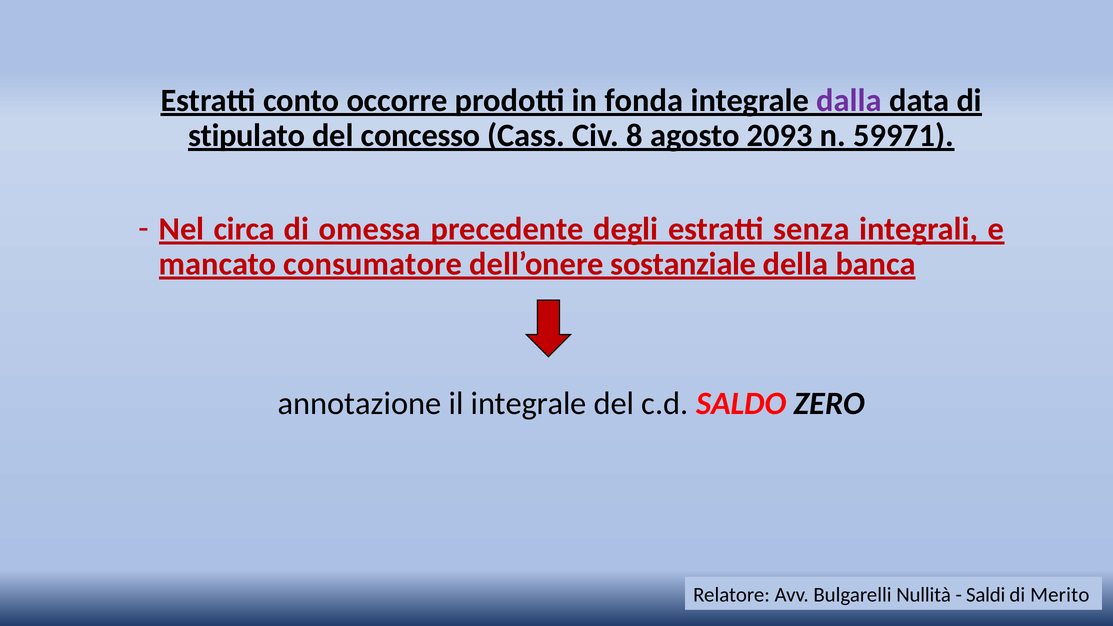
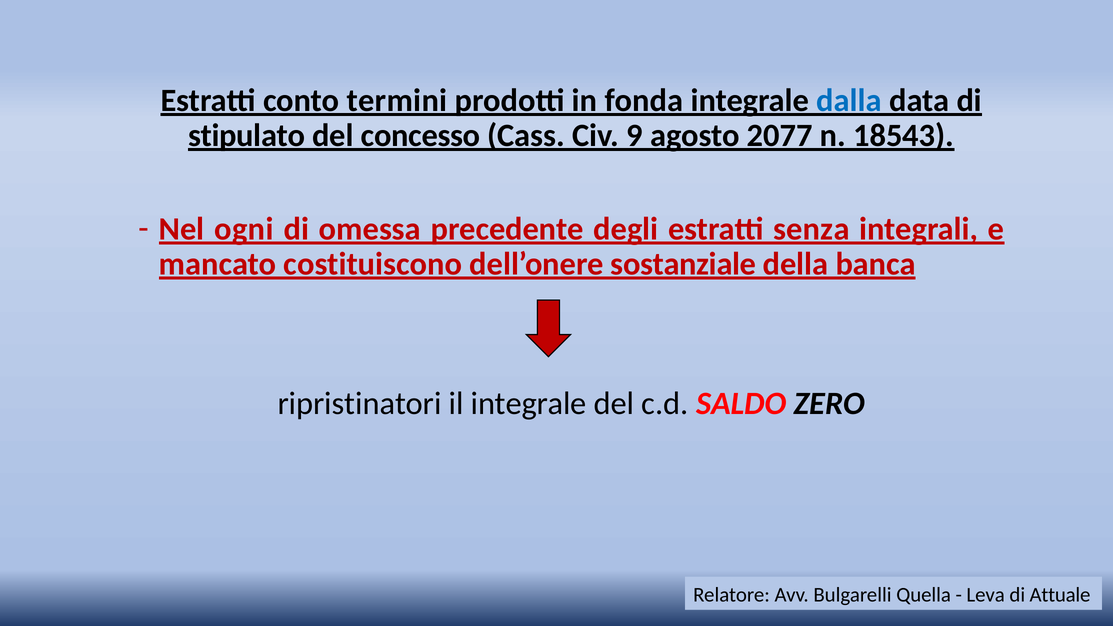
occorre: occorre -> termini (397, 101)
dalla colour: purple -> blue (849, 101)
8: 8 -> 9 (635, 136)
2093: 2093 -> 2077 (780, 136)
59971: 59971 -> 18543 (904, 136)
circa: circa -> ogni (244, 229)
consumatore: consumatore -> costituiscono (373, 264)
annotazione: annotazione -> ripristinatori (360, 404)
Nullità: Nullità -> Quella (924, 595)
Saldi: Saldi -> Leva (986, 595)
Merito: Merito -> Attuale (1060, 595)
